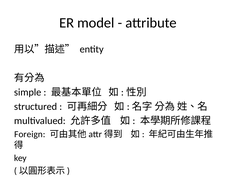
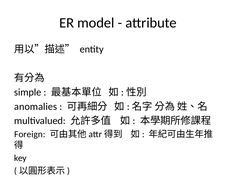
structured: structured -> anomalies (36, 106)
